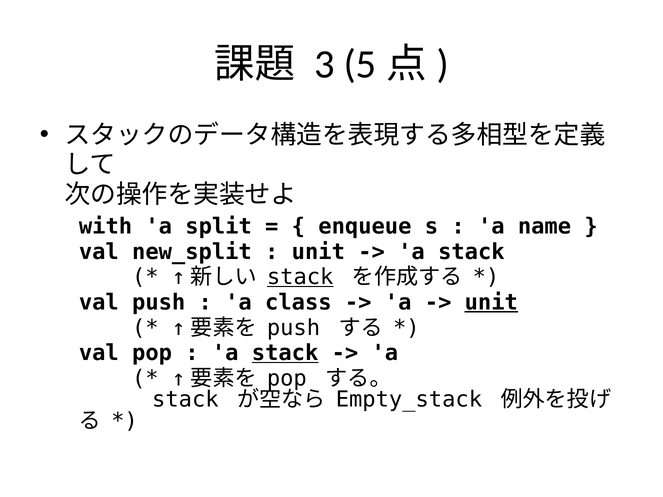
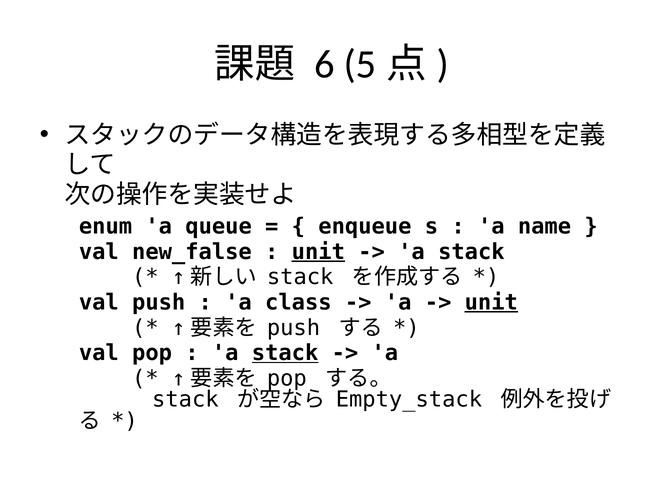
3: 3 -> 6 (324, 64)
with: with -> enum (106, 227)
split: split -> queue (219, 227)
new_split: new_split -> new_false (192, 252)
unit underline: none -> present (318, 252)
stack underline: present -> none (300, 277)
